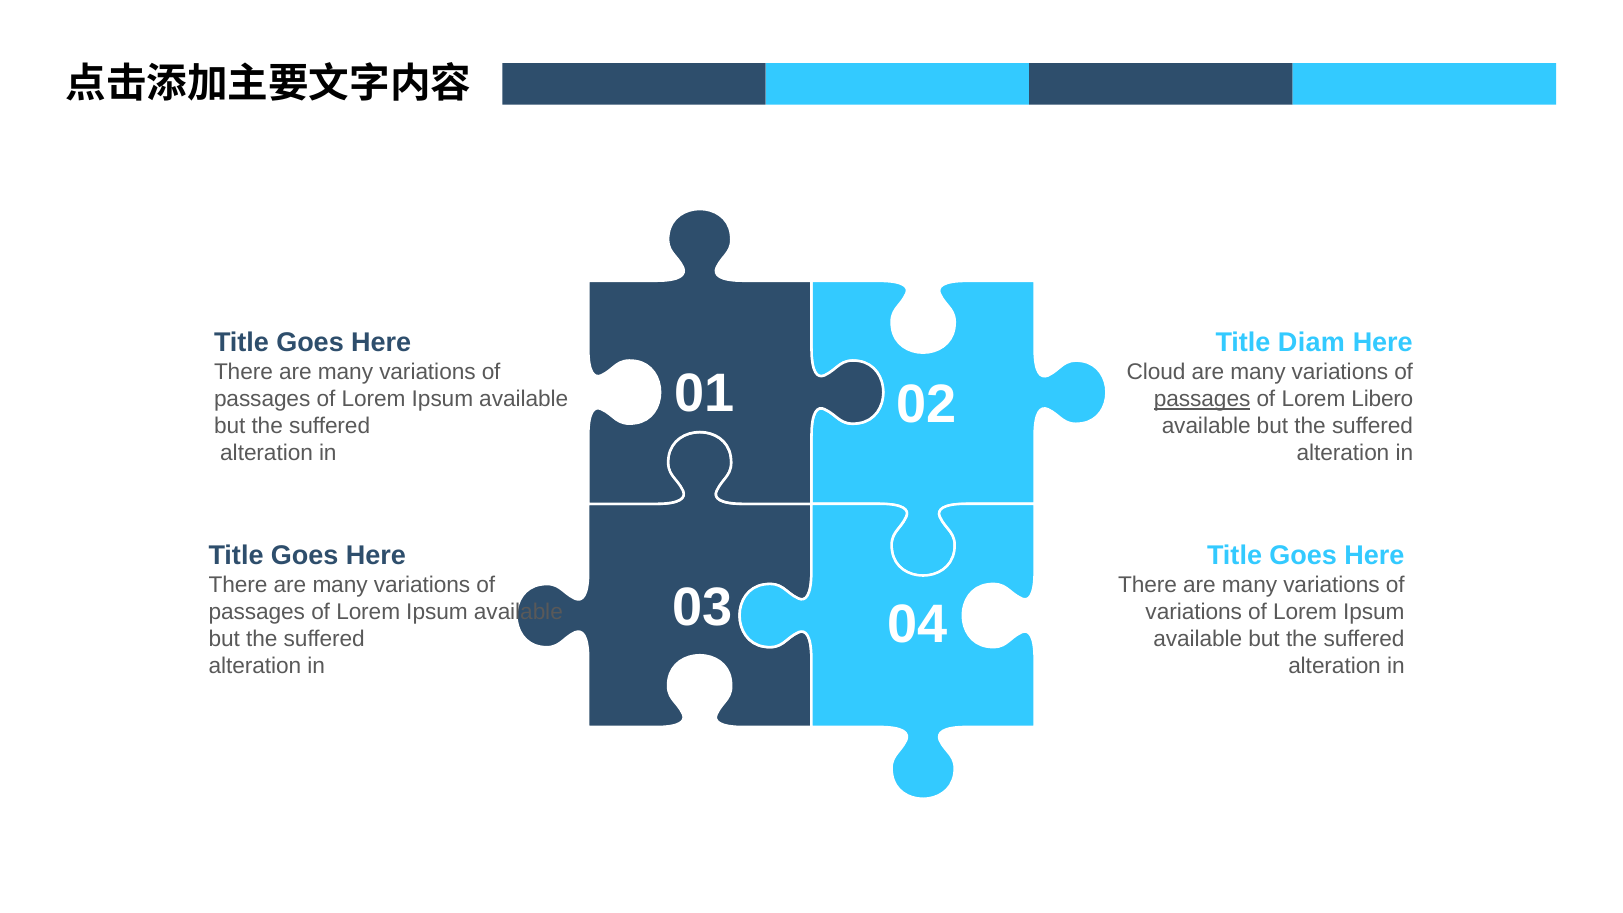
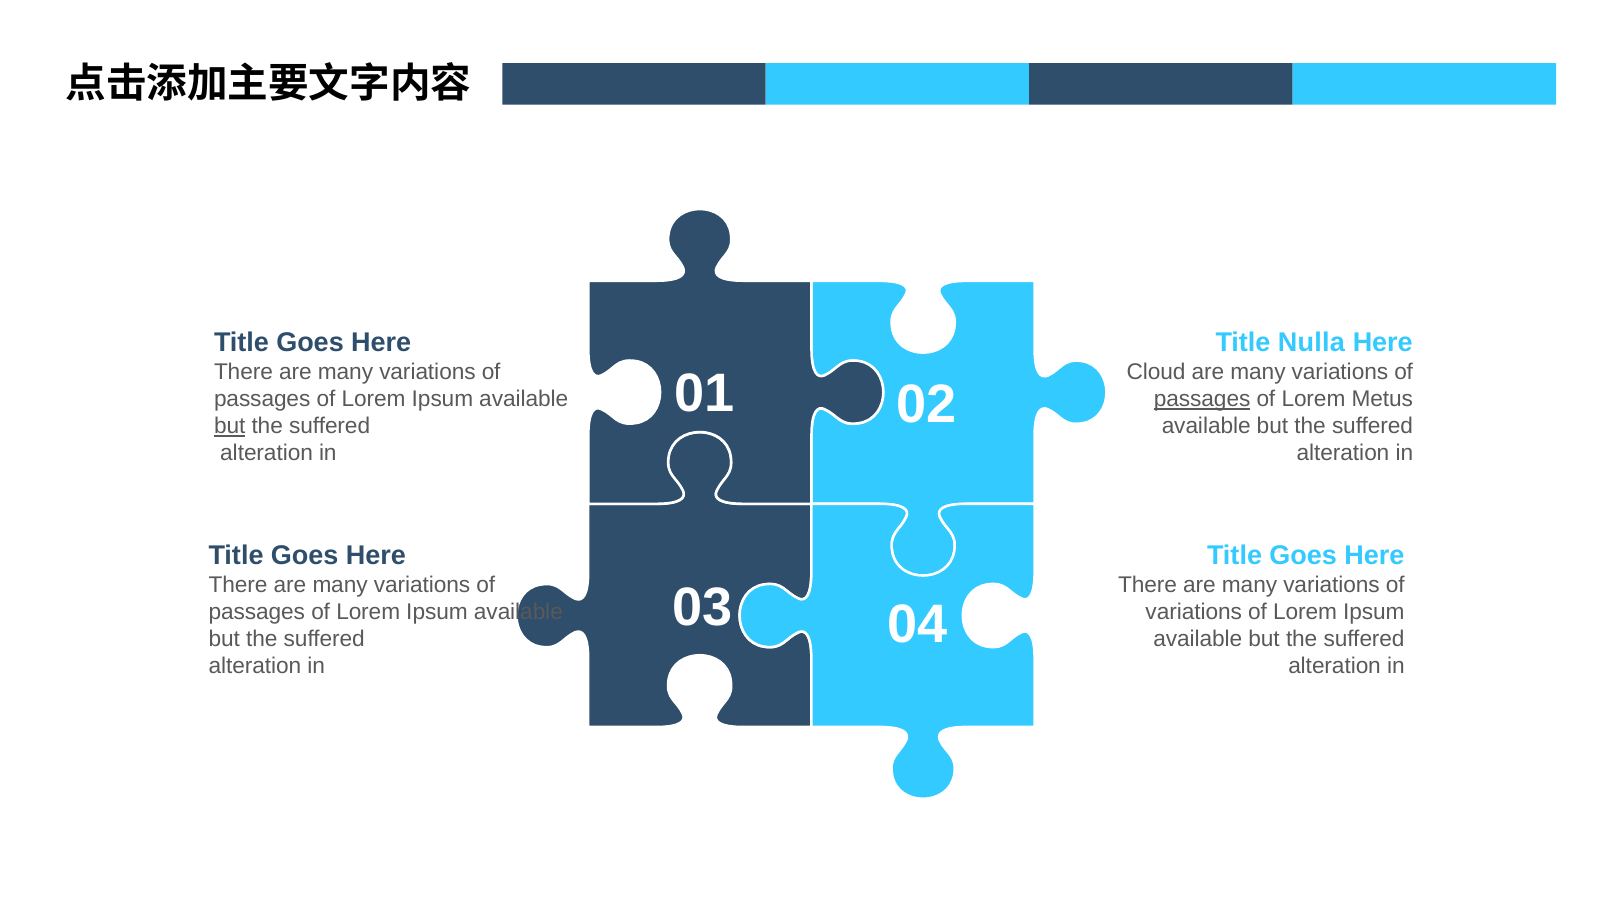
Diam: Diam -> Nulla (1311, 343)
Libero: Libero -> Metus (1382, 399)
but underline: none -> present (230, 426)
